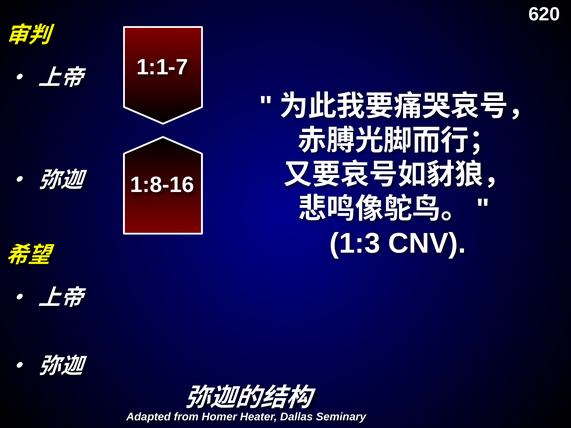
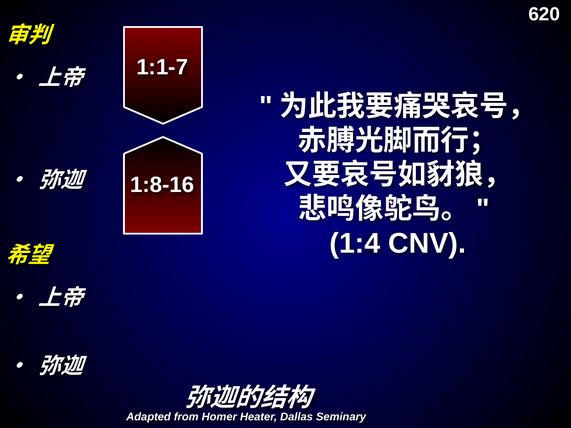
1:3: 1:3 -> 1:4 (355, 243)
